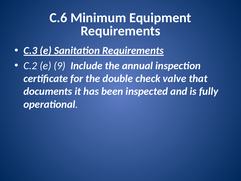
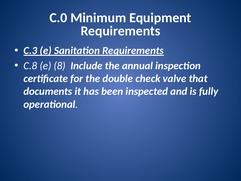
C.6: C.6 -> C.0 (58, 18)
C.2: C.2 -> C.8 (30, 66)
9: 9 -> 8 (60, 66)
